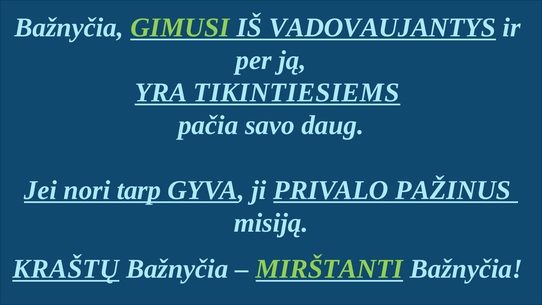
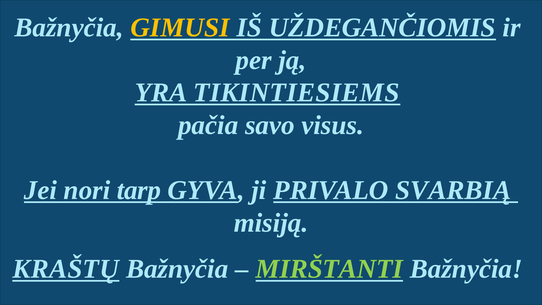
GIMUSI colour: light green -> yellow (180, 28)
VADOVAUJANTYS: VADOVAUJANTYS -> UŽDEGANČIOMIS (382, 28)
daug: daug -> visus (333, 125)
PAŽINUS: PAŽINUS -> SVARBIĄ (453, 190)
